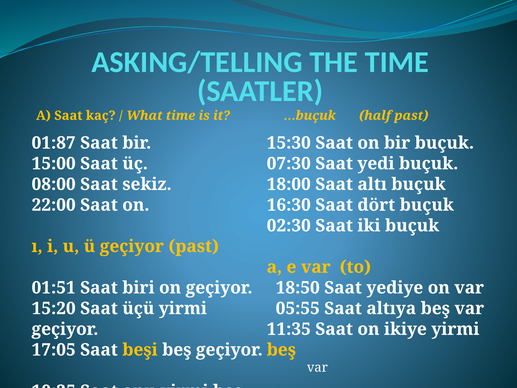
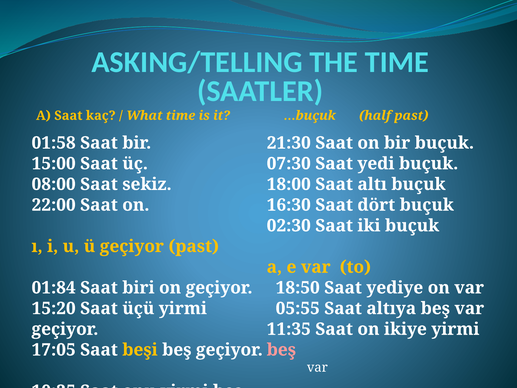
01:87: 01:87 -> 01:58 (54, 143)
15:30: 15:30 -> 21:30 (289, 143)
01:51: 01:51 -> 01:84 (54, 288)
beş colour: yellow -> pink (281, 350)
